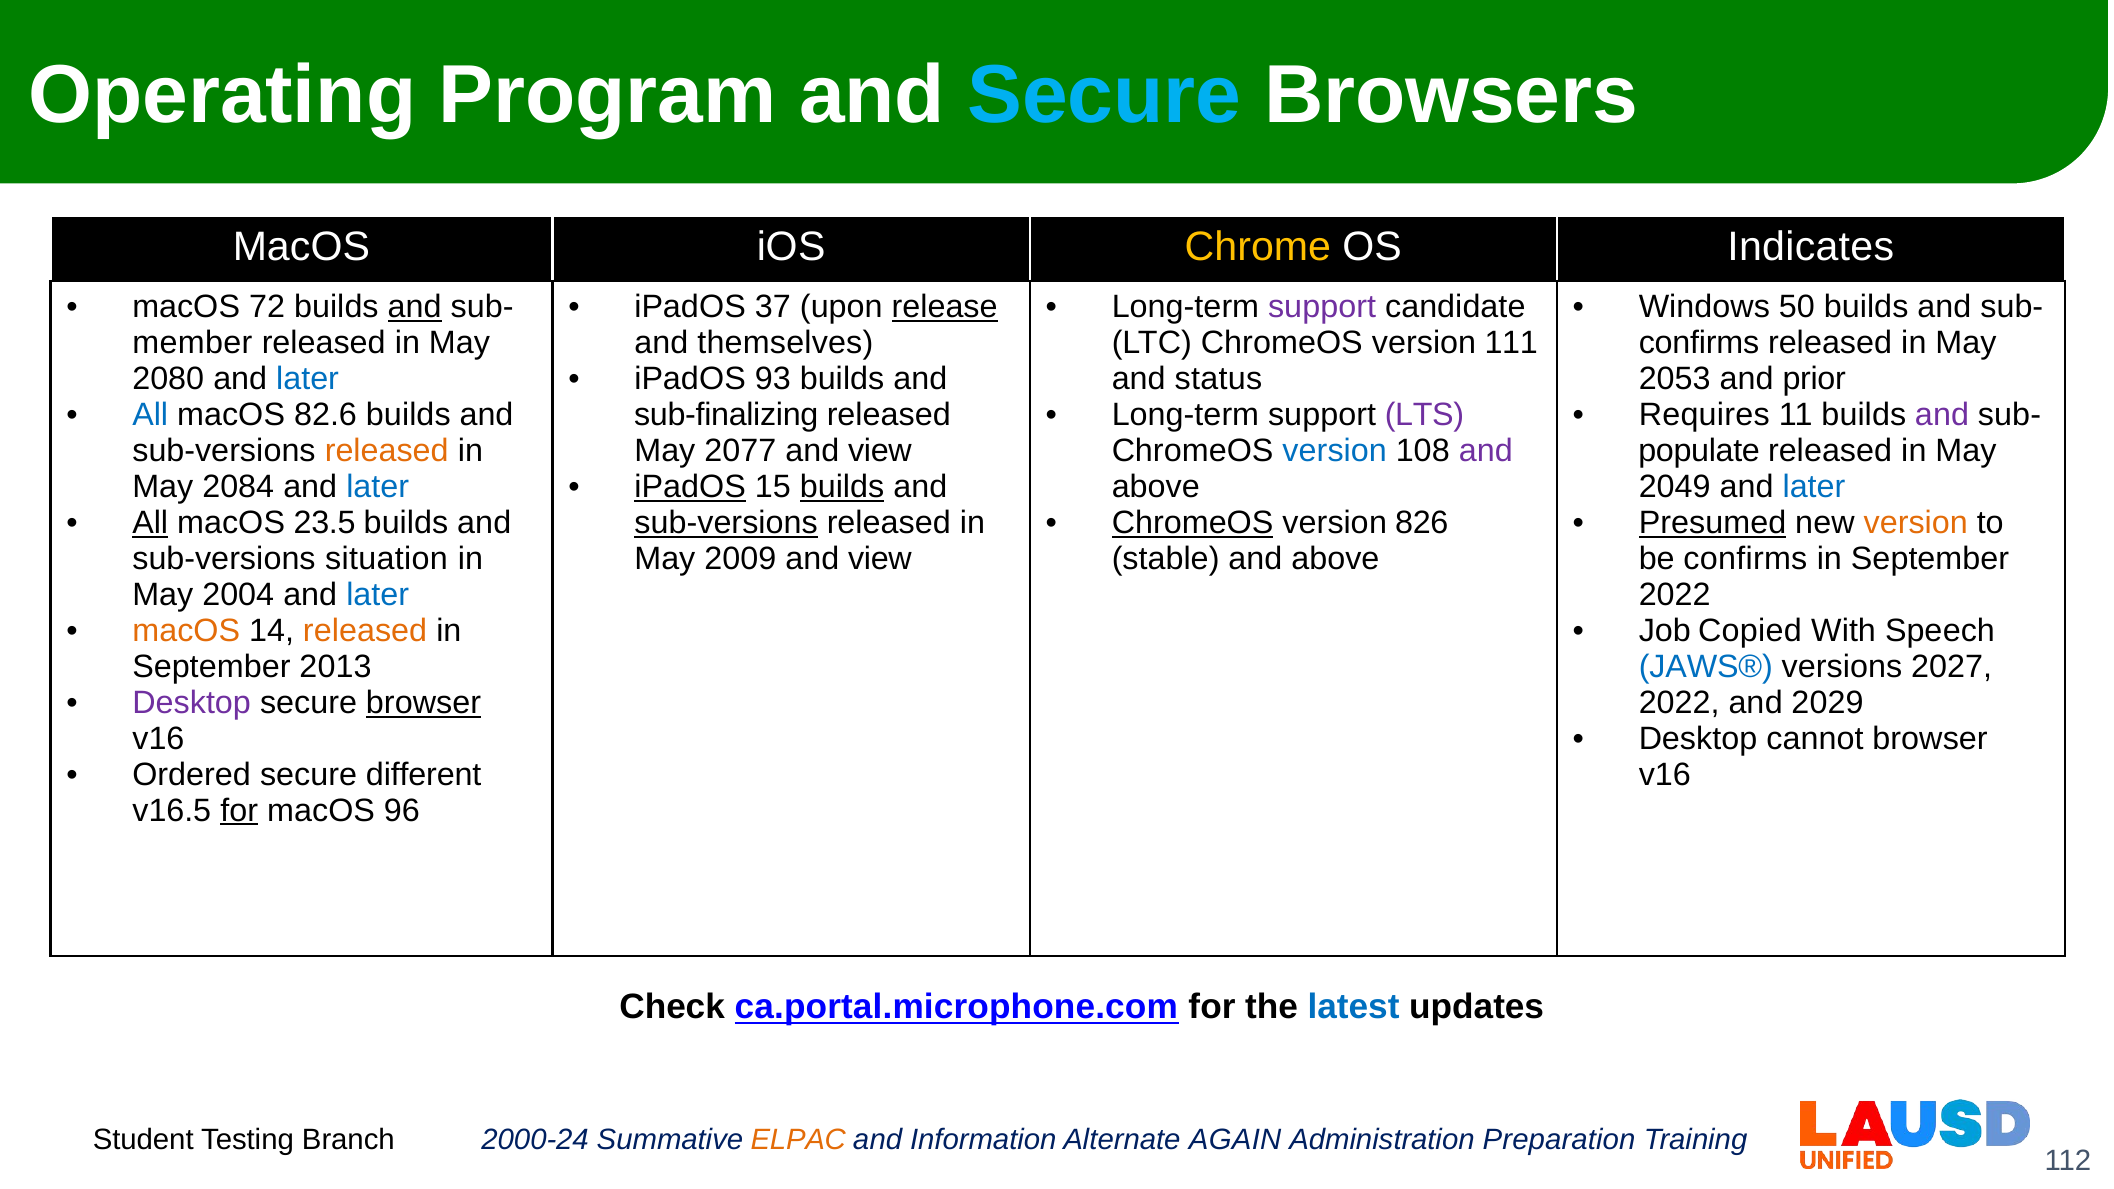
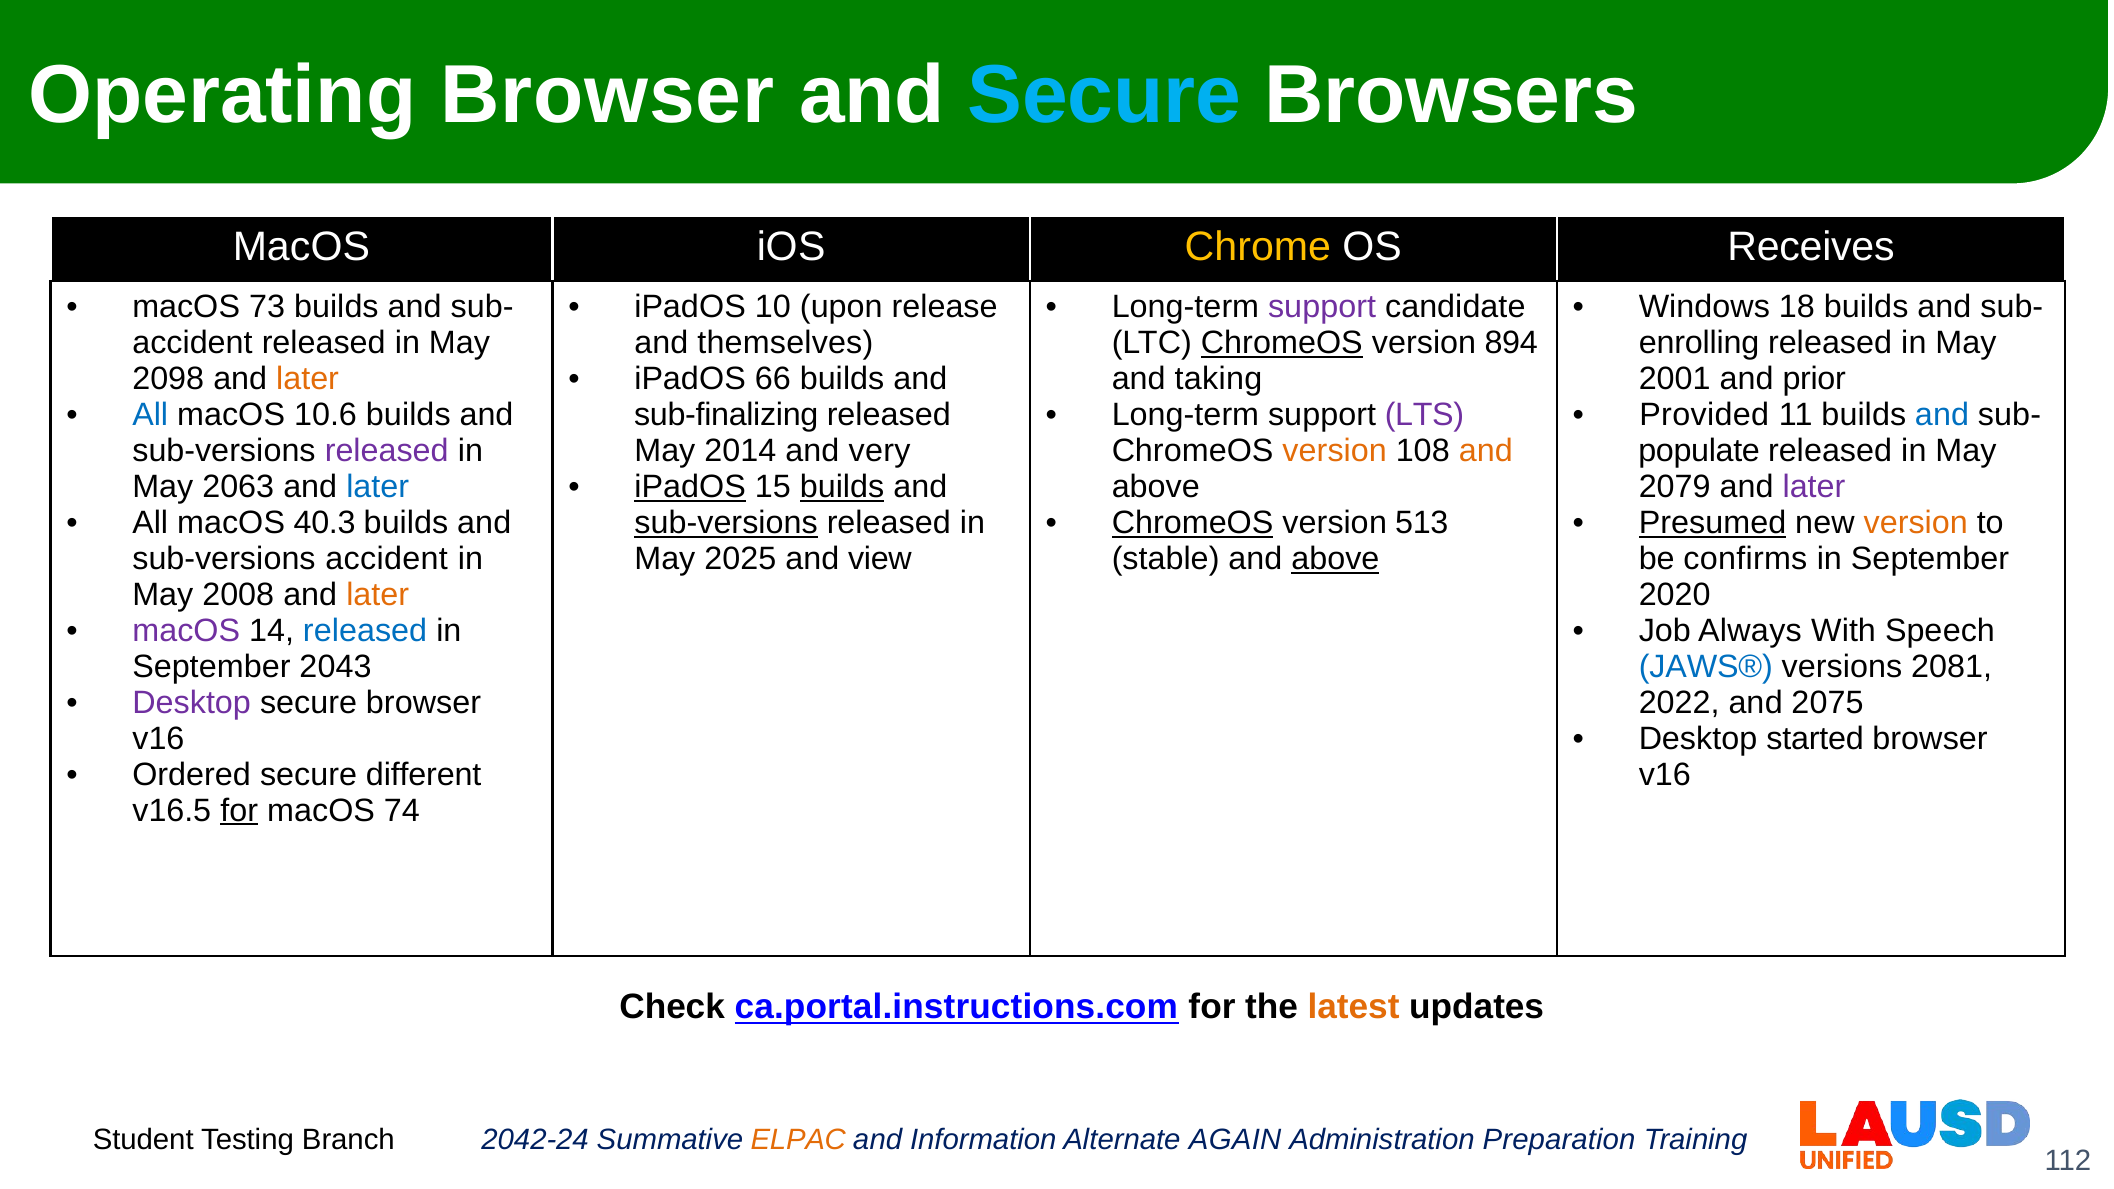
Operating Program: Program -> Browser (607, 95)
Indicates: Indicates -> Receives (1811, 247)
72: 72 -> 73 (267, 307)
and underline: present -> none (415, 307)
37: 37 -> 10 (773, 307)
release underline: present -> none (945, 307)
50: 50 -> 18 (1797, 307)
member: member -> accident (192, 343)
ChromeOS underline: none -> present (1282, 343)
111: 111 -> 894 (1511, 343)
confirms: confirms -> enrolling (1699, 343)
93: 93 -> 66 (773, 379)
2080: 2080 -> 2098 (168, 379)
later colour: blue -> orange (308, 379)
status: status -> taking (1219, 379)
2053: 2053 -> 2001 (1675, 379)
82.6: 82.6 -> 10.6 (326, 415)
Requires: Requires -> Provided (1704, 415)
and colour: purple -> blue (1942, 415)
released colour: orange -> purple (387, 451)
2077: 2077 -> 2014 (740, 451)
view: view -> very (880, 451)
version colour: blue -> orange (1335, 451)
and colour: purple -> orange (1486, 451)
2084: 2084 -> 2063 (238, 487)
2049: 2049 -> 2079 (1675, 487)
later colour: blue -> purple (1814, 487)
All underline: present -> none (150, 523)
23.5: 23.5 -> 40.3 (325, 523)
826: 826 -> 513 (1422, 523)
sub-versions situation: situation -> accident (387, 559)
2009: 2009 -> 2025 (740, 559)
above underline: none -> present (1335, 559)
2004: 2004 -> 2008 (238, 595)
later colour: blue -> orange (378, 595)
2022: 2022 -> 2020 (1675, 595)
macOS colour: orange -> purple (186, 631)
released colour: orange -> blue (365, 631)
Copied: Copied -> Always (1750, 631)
2013: 2013 -> 2043 (336, 667)
2027: 2027 -> 2081 (1952, 667)
browser underline: present -> none (424, 703)
2029: 2029 -> 2075 (1828, 703)
cannot: cannot -> started (1815, 739)
96: 96 -> 74 (402, 811)
ca.portal.microphone.com: ca.portal.microphone.com -> ca.portal.instructions.com (956, 1008)
latest colour: blue -> orange (1354, 1008)
2000-24: 2000-24 -> 2042-24 (535, 1140)
